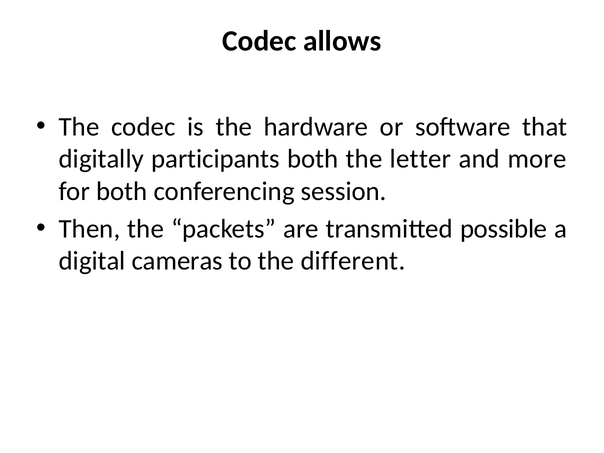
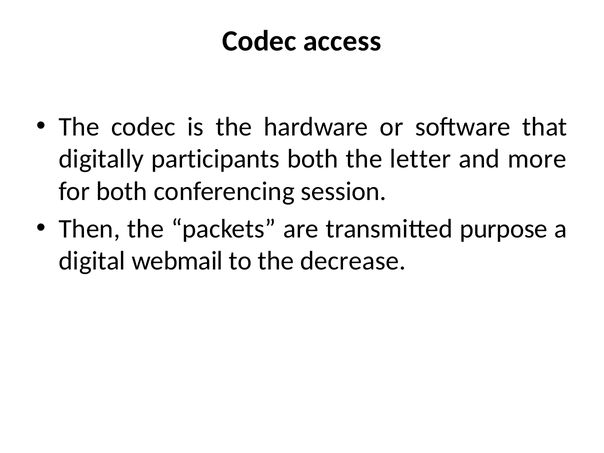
allows: allows -> access (342, 41)
possible: possible -> purpose (504, 229)
cameras: cameras -> webmail (177, 261)
different: different -> decrease (353, 261)
